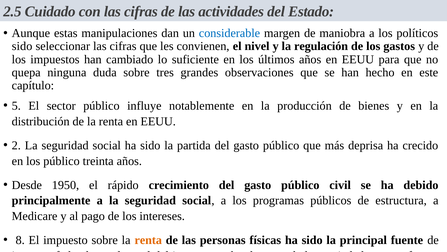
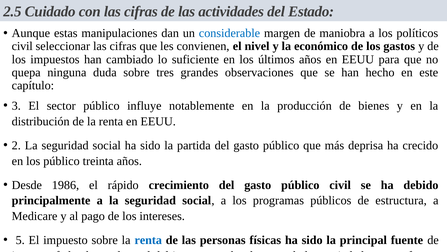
sido: sido -> civil (22, 46)
regulación: regulación -> económico (321, 46)
5: 5 -> 3 (16, 106)
1950: 1950 -> 1986 (66, 185)
8: 8 -> 5 (20, 240)
renta colour: orange -> blue (148, 240)
